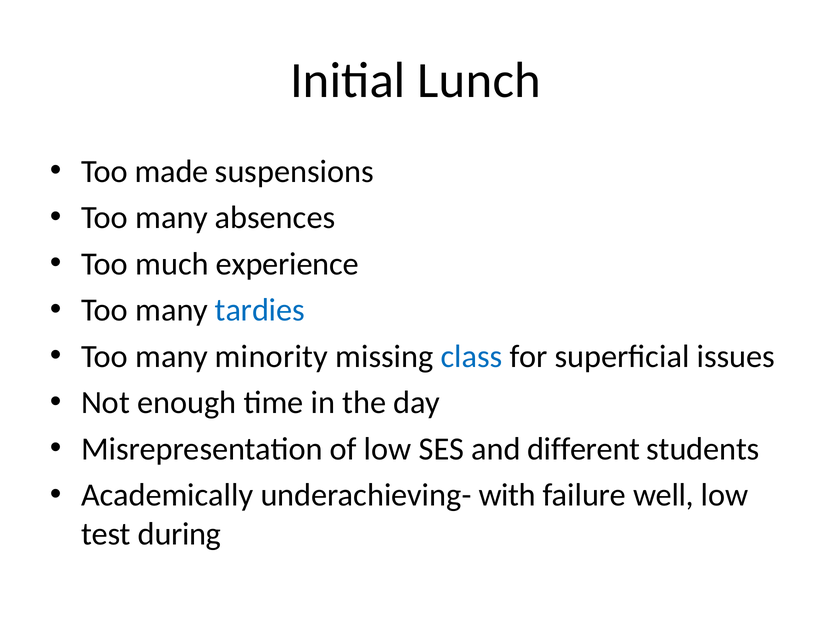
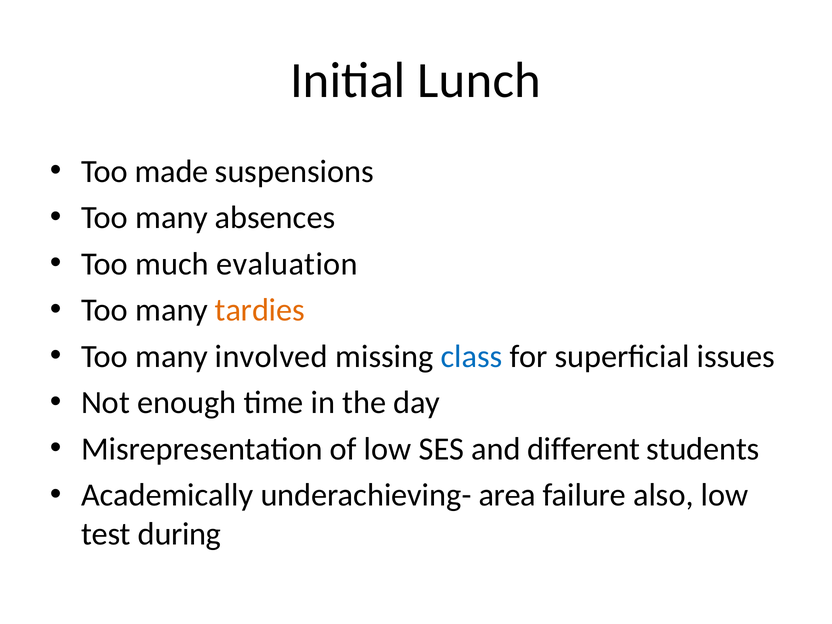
experience: experience -> evaluation (287, 264)
tardies colour: blue -> orange (260, 310)
minority: minority -> involved (271, 356)
with: with -> area (507, 495)
well: well -> also (663, 495)
